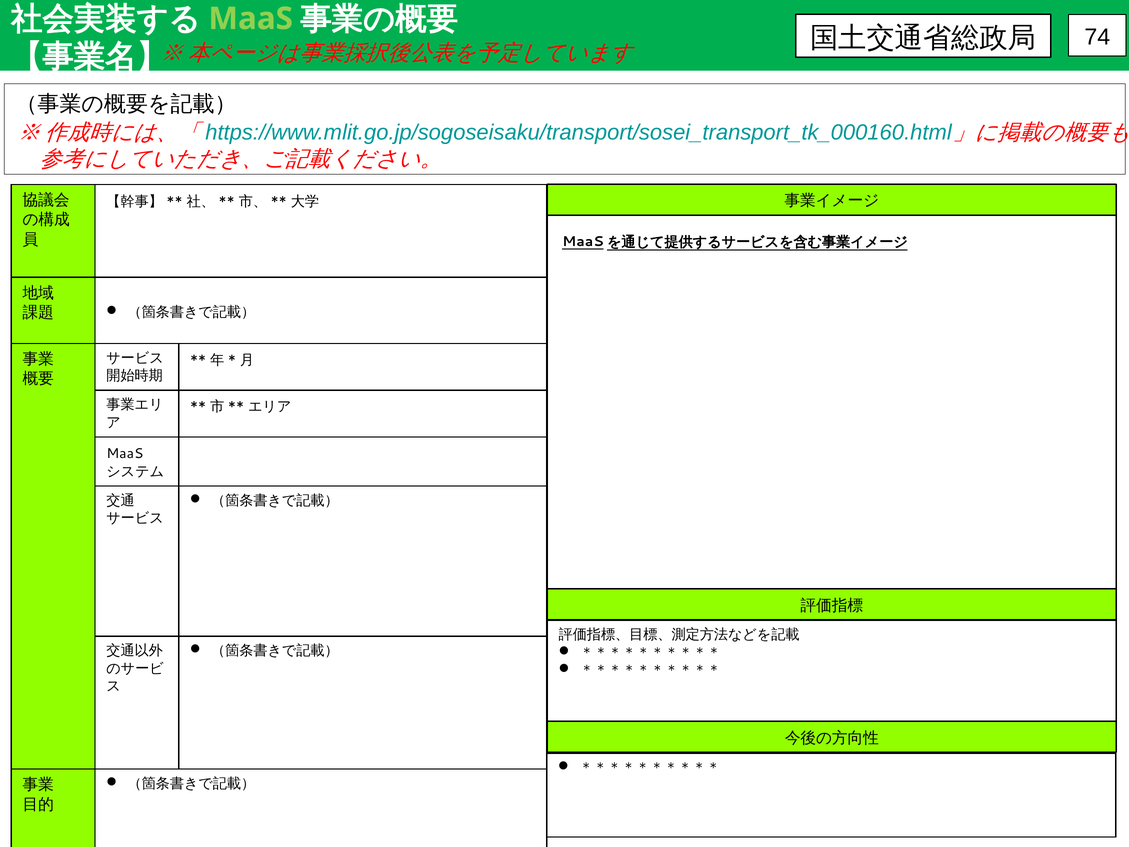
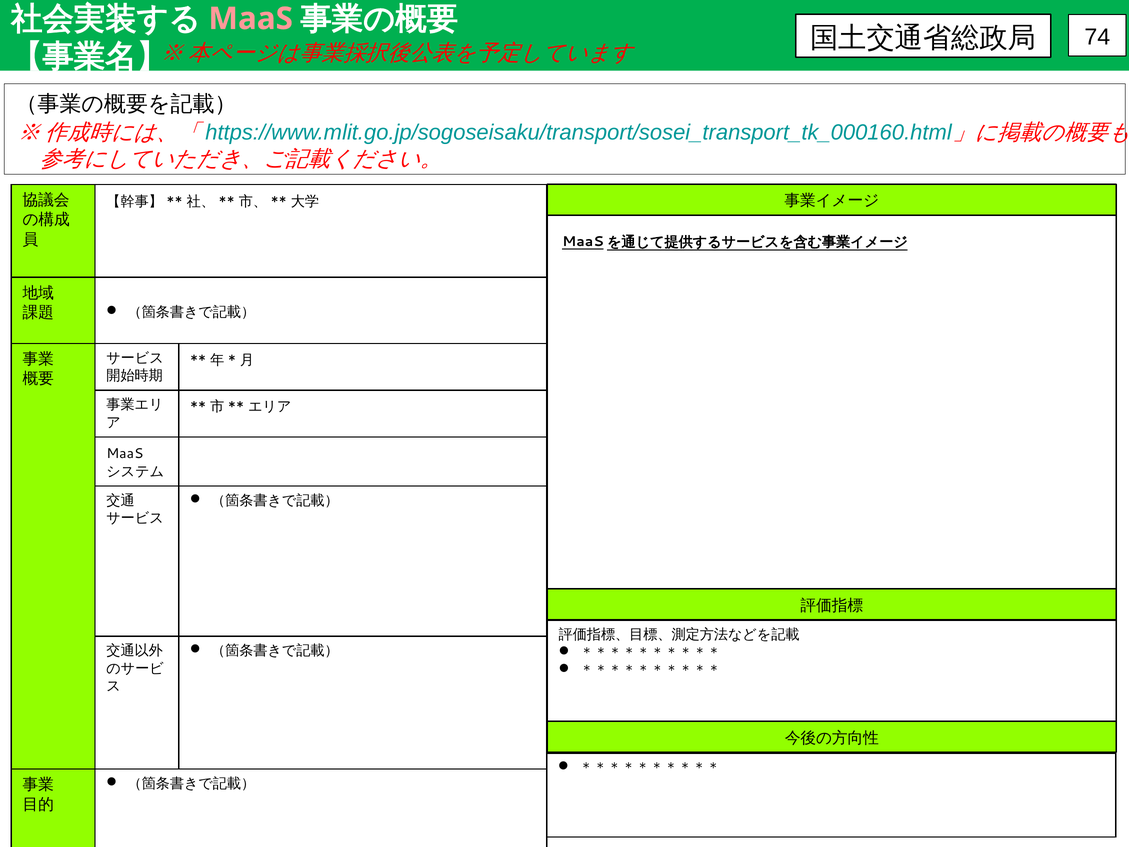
MaaS colour: light green -> pink (251, 19)
